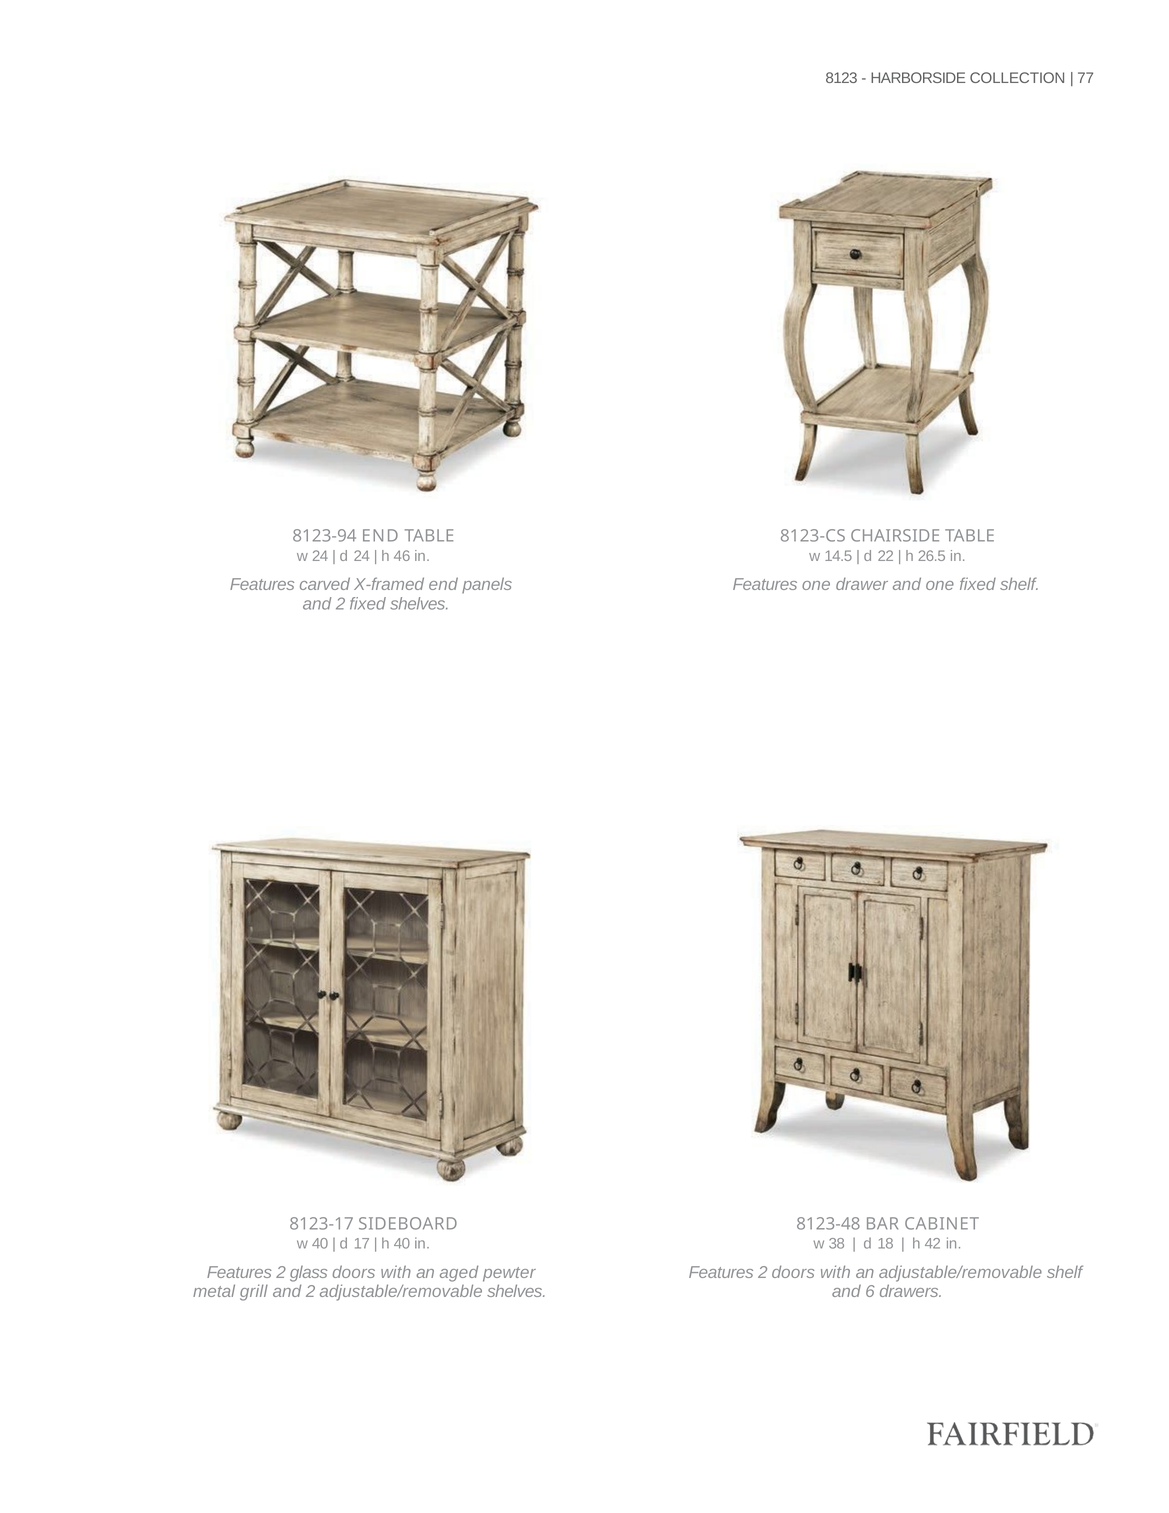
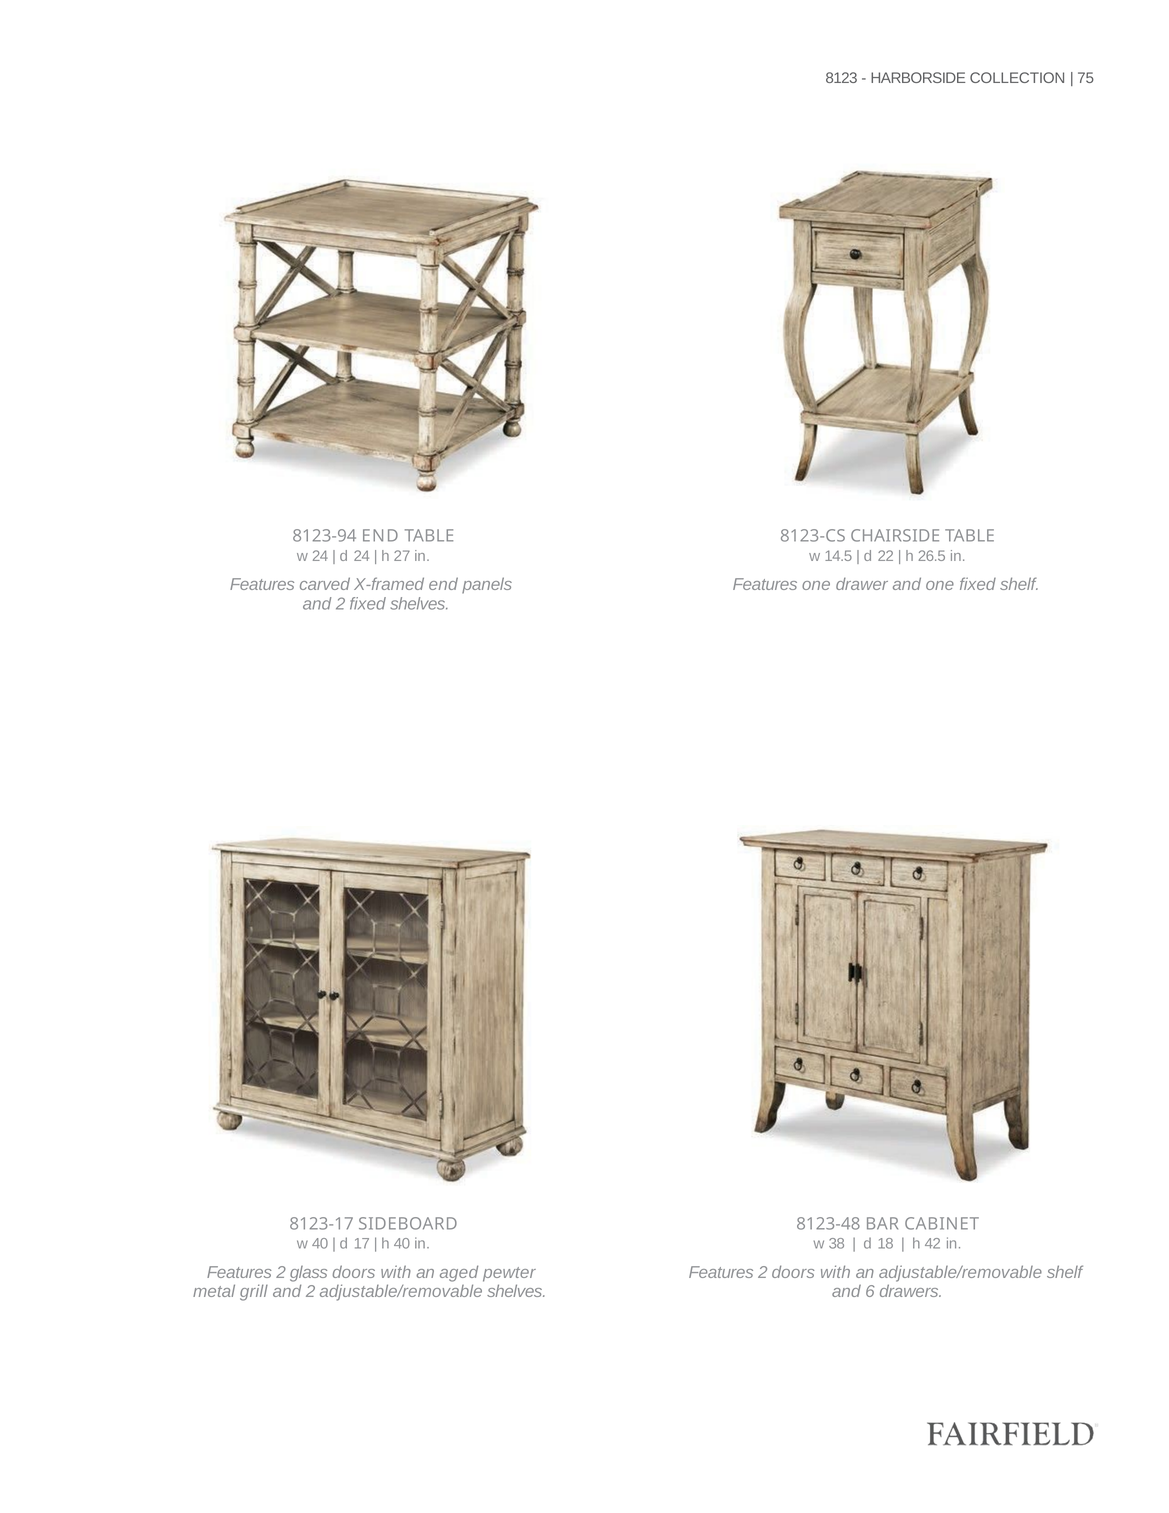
77: 77 -> 75 (1086, 78)
46: 46 -> 27 (402, 556)
